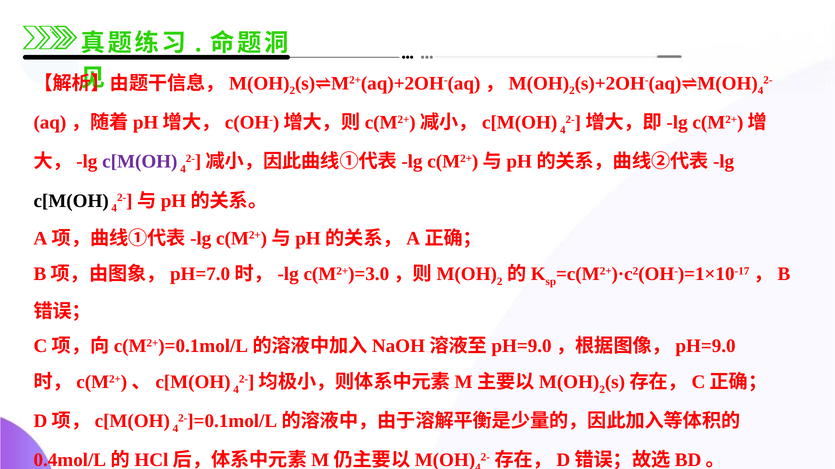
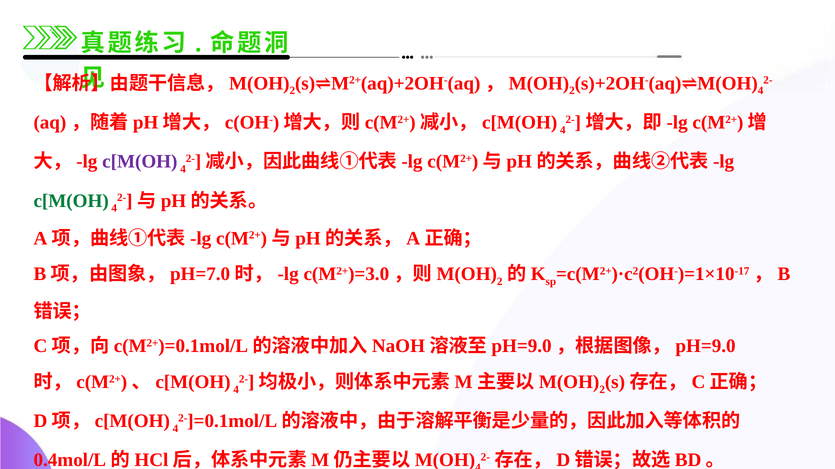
c[M(OH colour: black -> green (71, 201)
